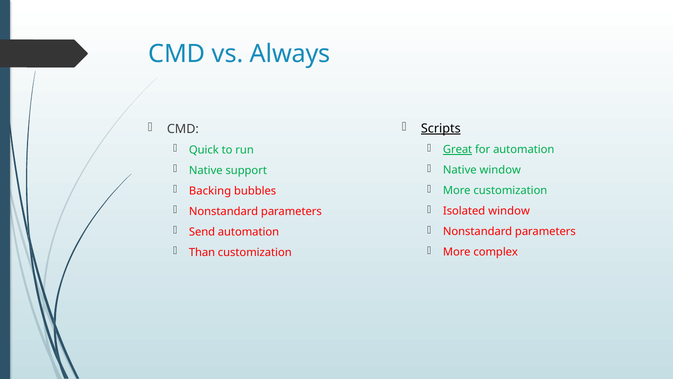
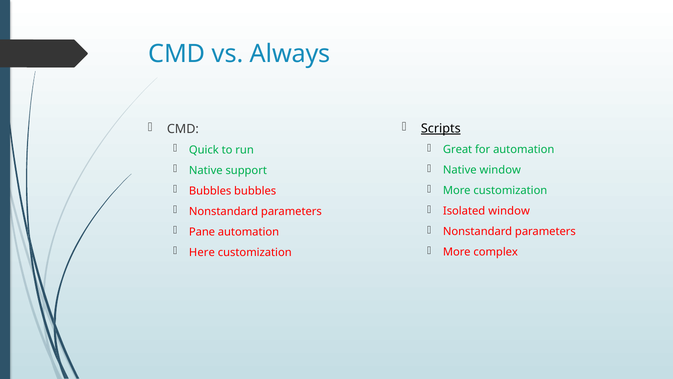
Great underline: present -> none (458, 150)
Backing: Backing -> Bubbles (210, 191)
Send: Send -> Pane (202, 232)
Than: Than -> Here (202, 252)
